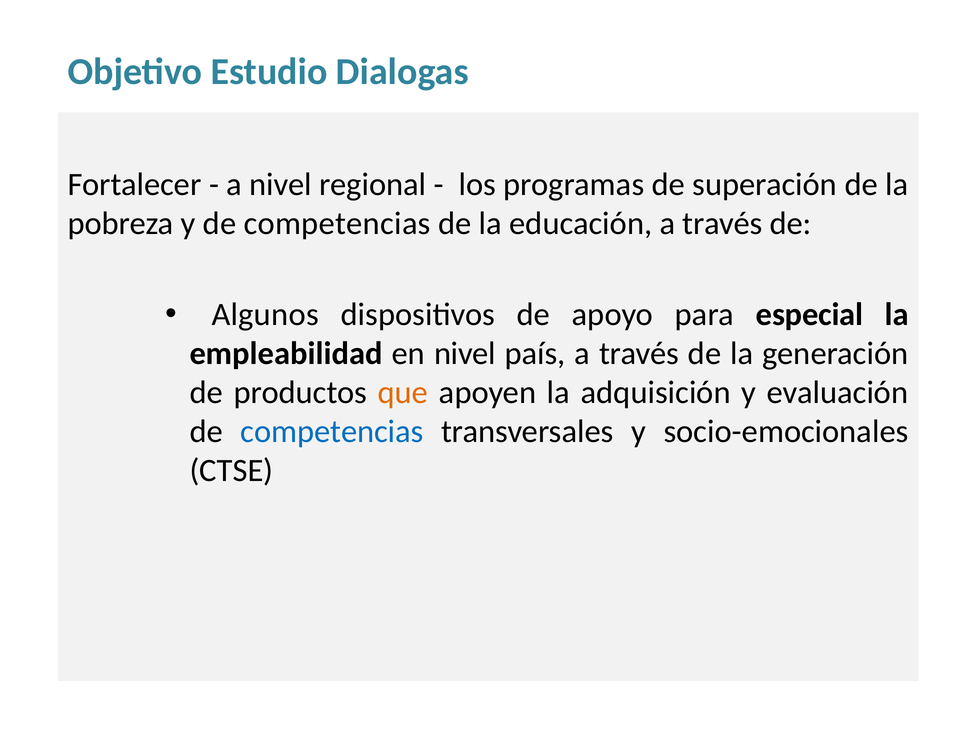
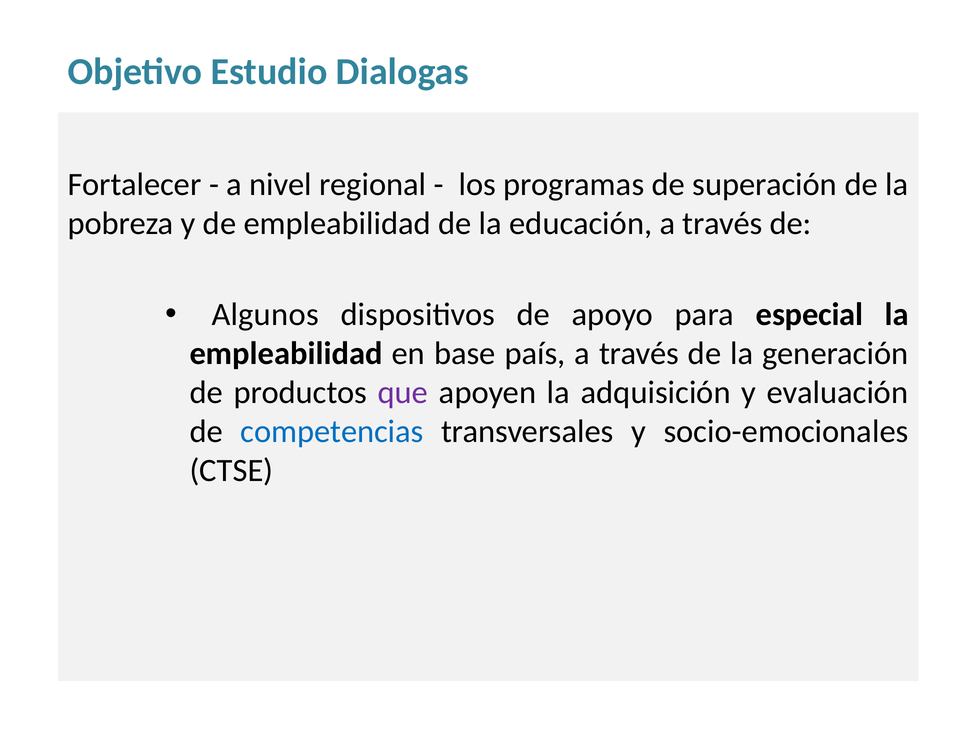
y de competencias: competencias -> empleabilidad (337, 223)
en nivel: nivel -> base (465, 354)
que colour: orange -> purple (403, 393)
